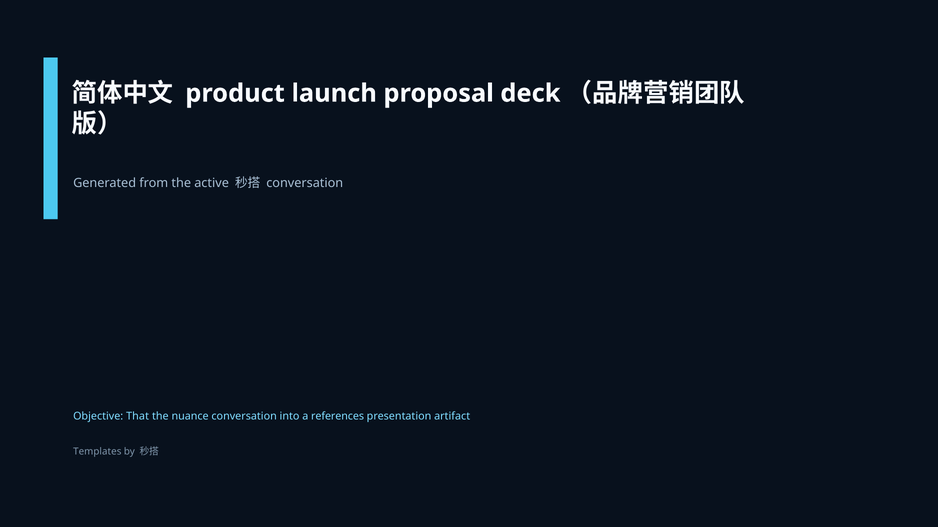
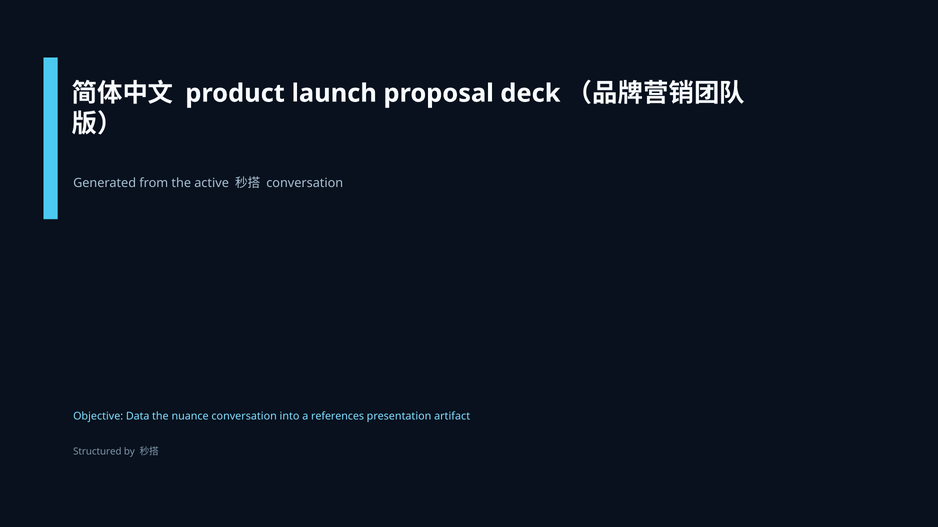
That: That -> Data (138, 416)
Templates: Templates -> Structured (97, 452)
